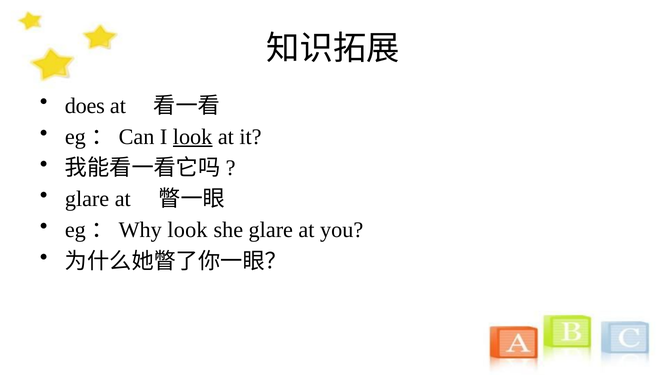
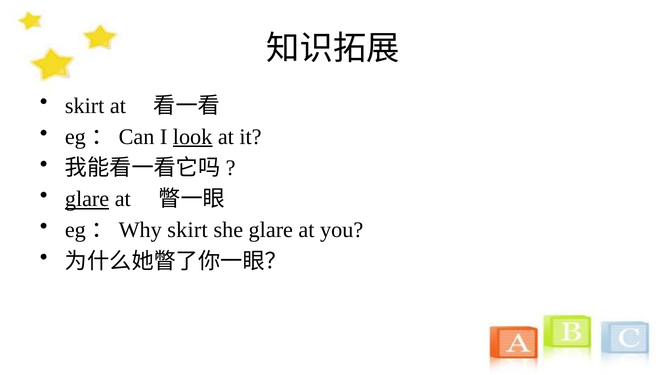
does: does -> skirt (85, 106)
glare underline: none -> present (87, 199)
eg：Why look: look -> skirt (188, 230)
